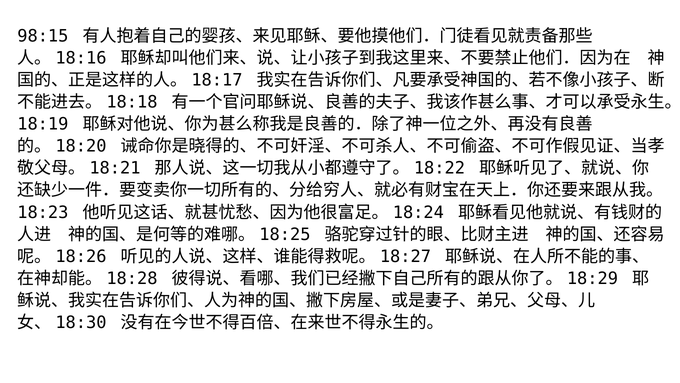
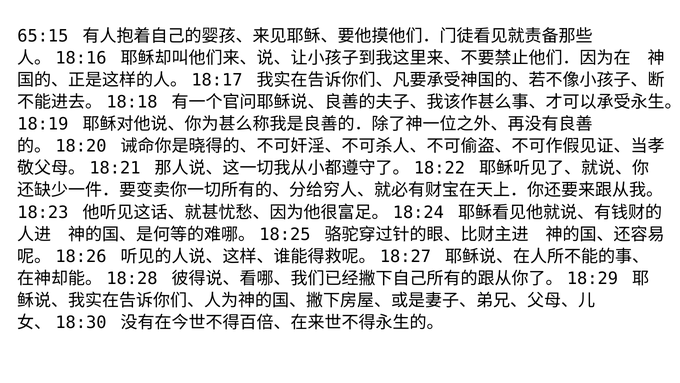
98:15: 98:15 -> 65:15 (43, 36)
